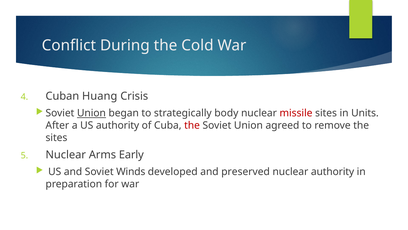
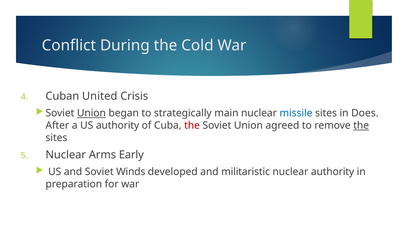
Huang: Huang -> United (100, 96)
body: body -> main (226, 113)
missile colour: red -> blue (296, 113)
Units: Units -> Does (365, 113)
the underline: none -> present (361, 125)
preserved: preserved -> militaristic (246, 171)
